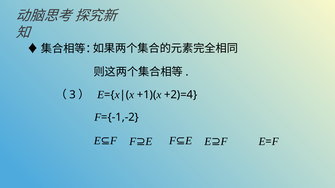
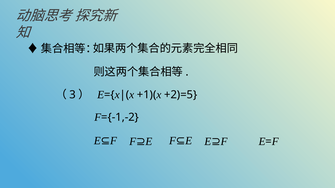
+2)=4: +2)=4 -> +2)=5 (181, 95)
